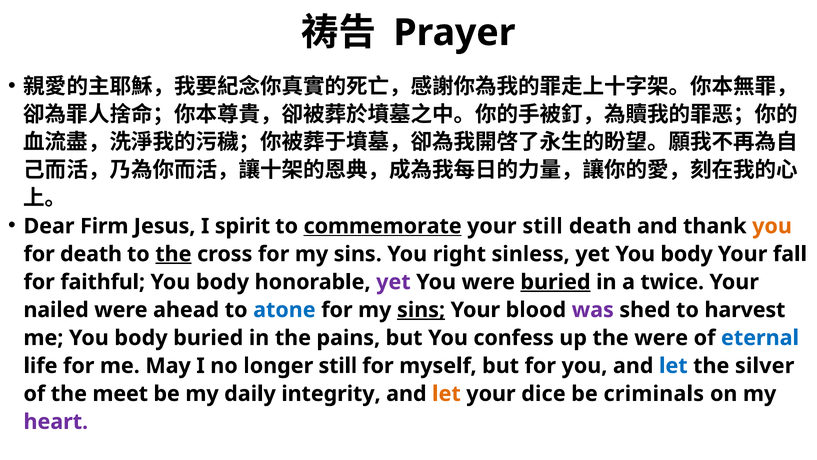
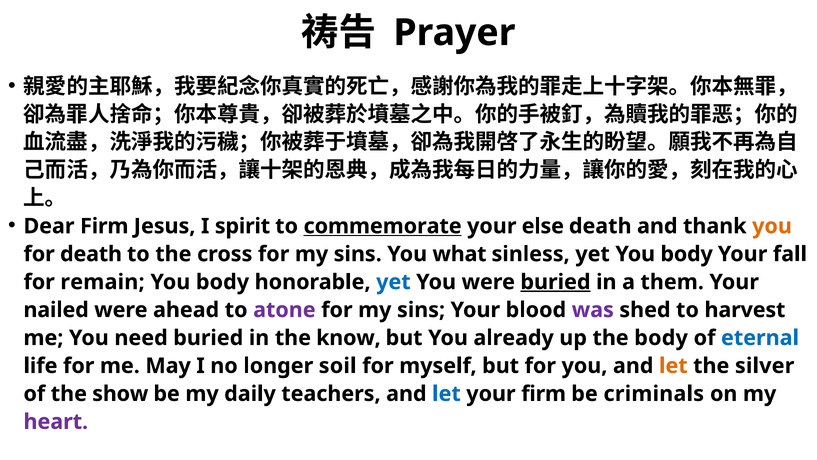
your still: still -> else (543, 226)
the underline: present -> none (173, 254)
right: right -> what (460, 254)
faithful: faithful -> remain (102, 282)
yet colour: purple -> blue (393, 282)
twice: twice -> them (672, 282)
atone colour: blue -> purple (284, 310)
sins underline: present -> none (421, 310)
me You body: body -> need (141, 338)
pains: pains -> know (348, 338)
confess: confess -> already (514, 338)
the were: were -> body (661, 338)
longer still: still -> soil (338, 366)
let colour: blue -> orange (673, 366)
meet: meet -> show (120, 393)
integrity: integrity -> teachers (331, 393)
let colour: orange -> blue (446, 393)
your dice: dice -> firm (544, 393)
